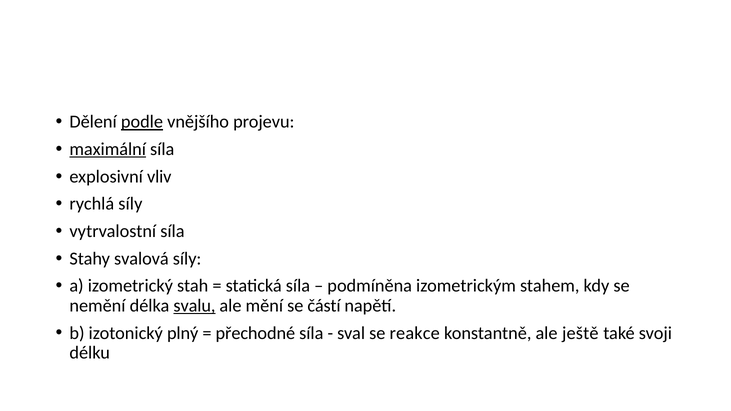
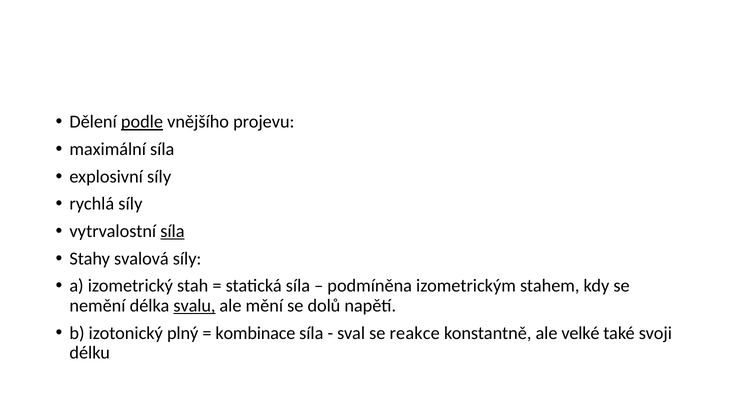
maximální underline: present -> none (108, 149)
explosivní vliv: vliv -> síly (159, 177)
síla underline: none -> present (172, 231)
částí: částí -> dolů (324, 306)
přechodné: přechodné -> kombinace (255, 333)
ještě: ještě -> velké (580, 333)
